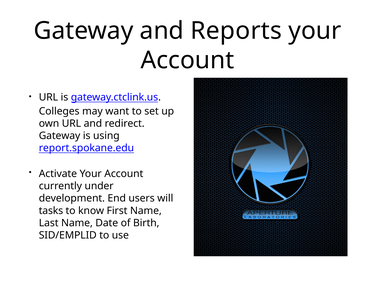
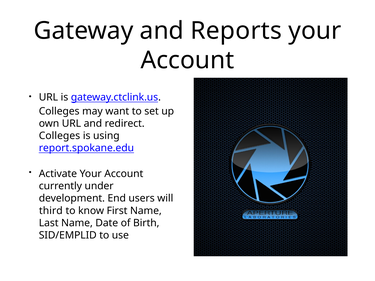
Gateway: Gateway -> Colleges (59, 136)
tasks: tasks -> third (51, 211)
